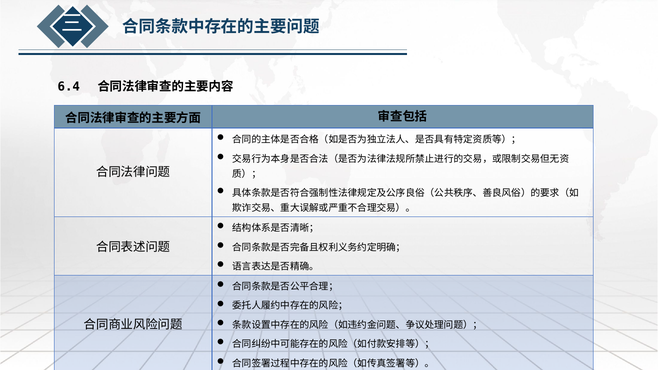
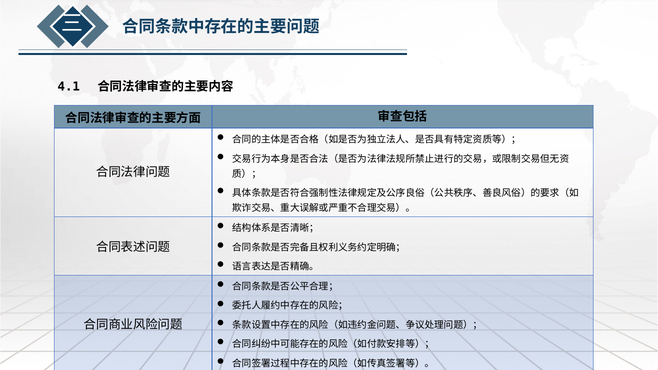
6.4: 6.4 -> 4.1 (69, 87)
